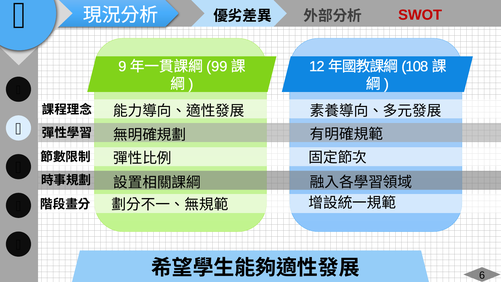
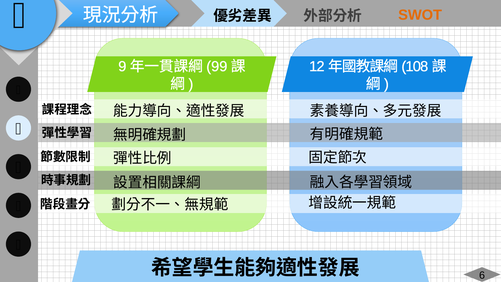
SWOT colour: red -> orange (420, 15)
